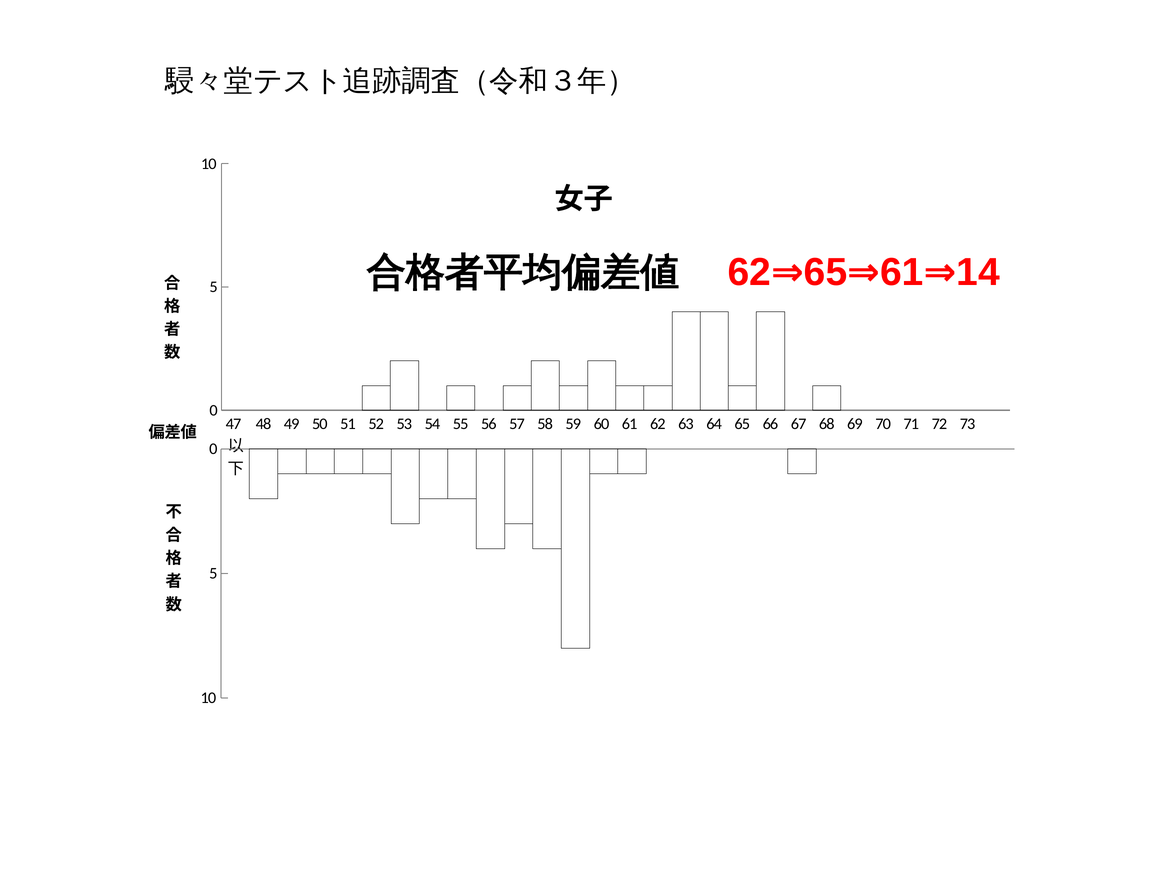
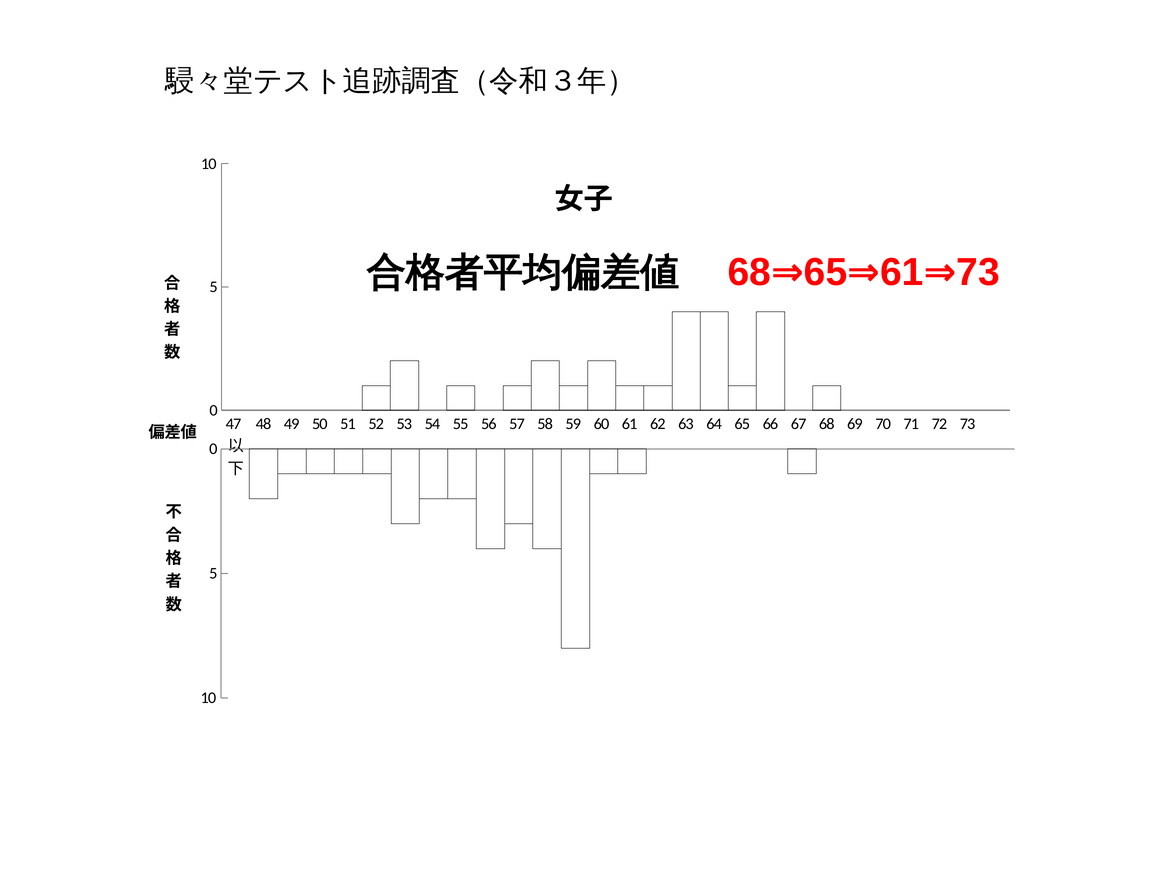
62: 62 -> 68 (749, 272)
61 14: 14 -> 73 (978, 272)
